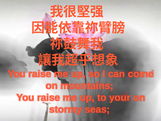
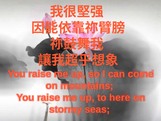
your: your -> here (120, 97)
